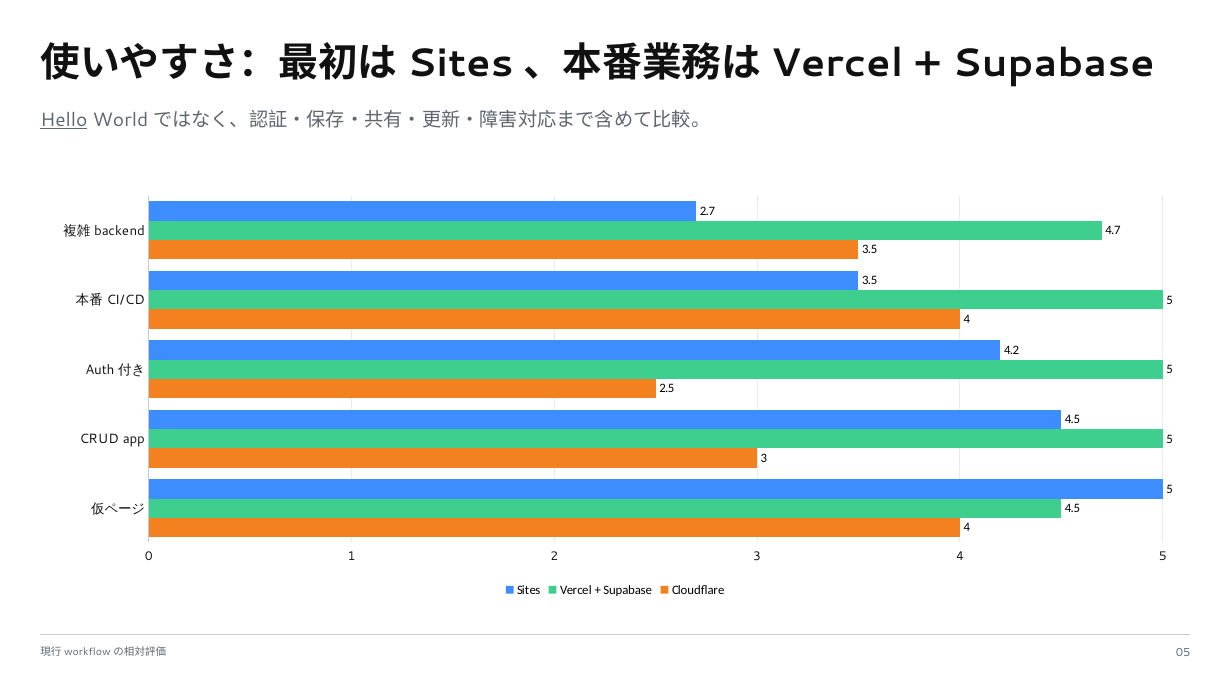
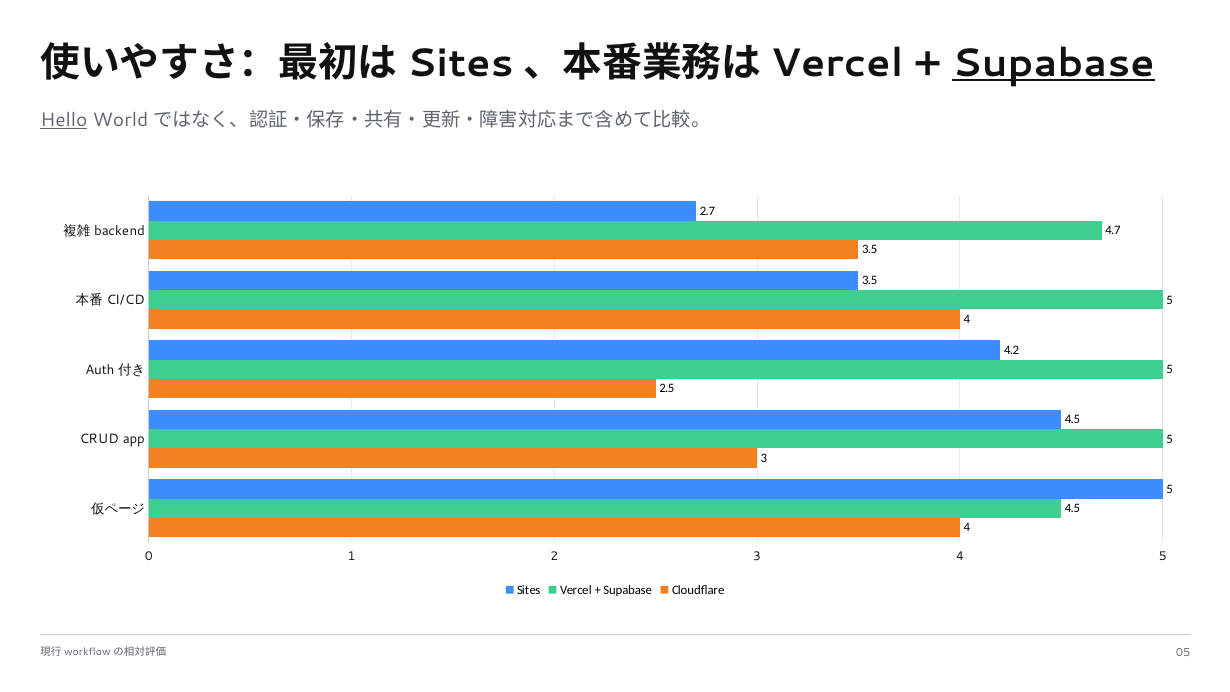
Supabase underline: none -> present (1053, 63)
